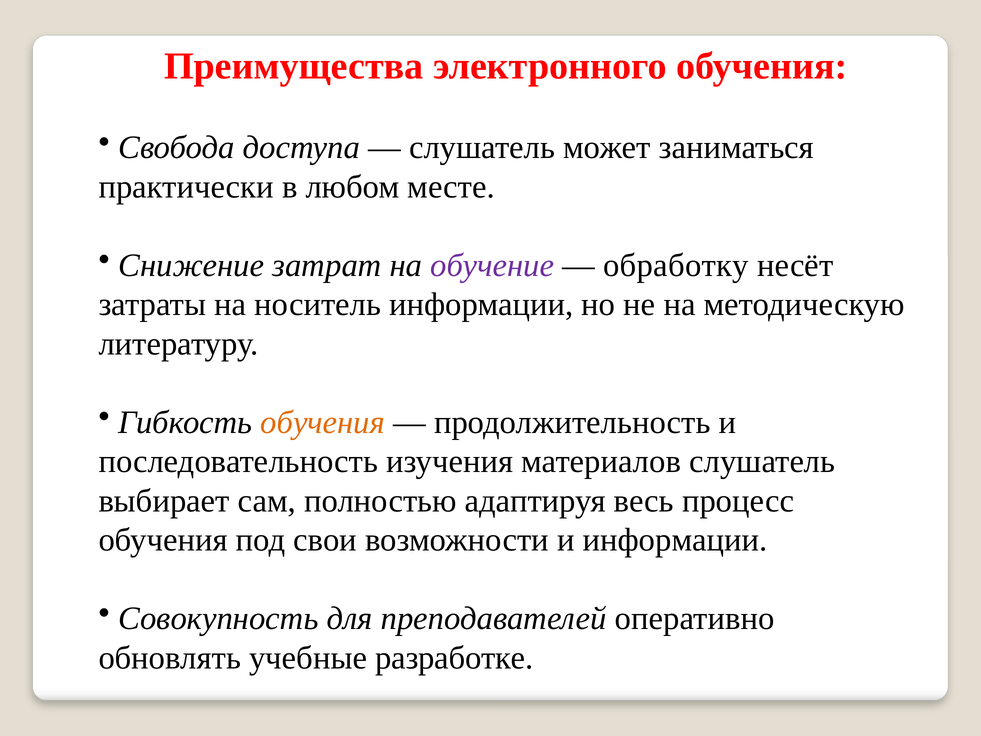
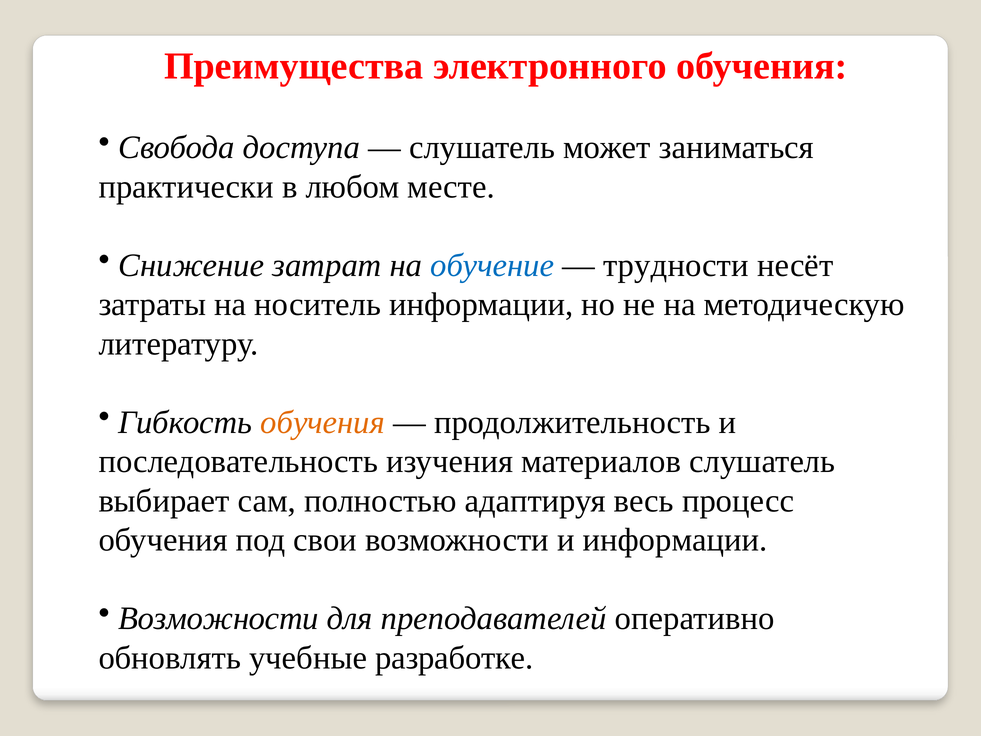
обучение colour: purple -> blue (492, 265)
обработку: обработку -> трудности (676, 265)
Совокупность: Совокупность -> Возможности (219, 618)
